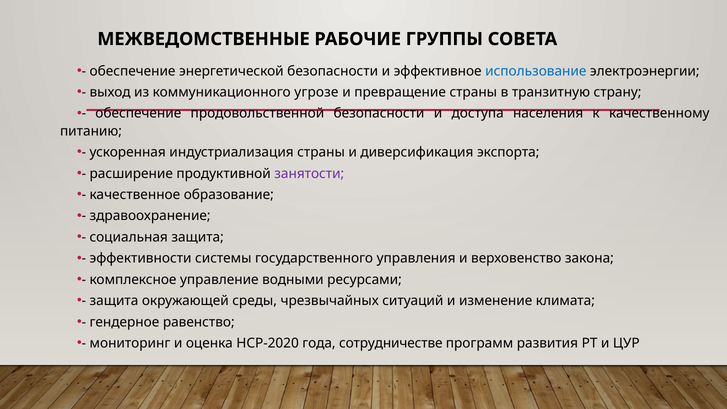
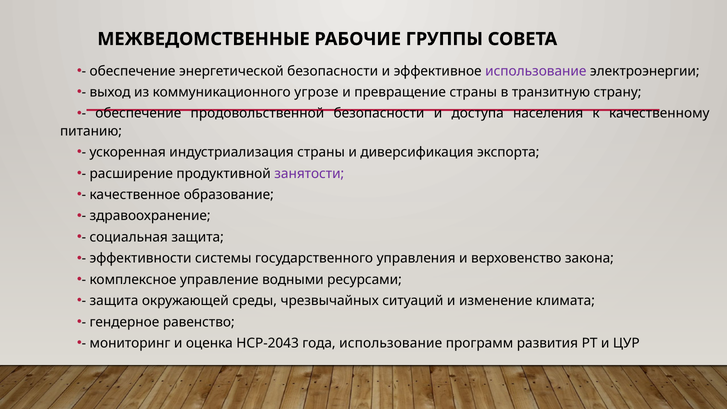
использование colour: blue -> purple (536, 71)
НСР-2020: НСР-2020 -> НСР-2043 (268, 343)
года сотрудничестве: сотрудничестве -> использование (391, 343)
